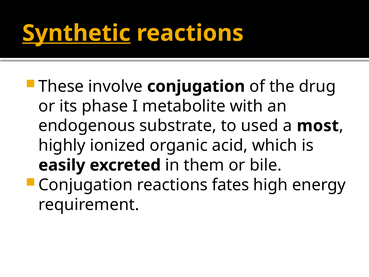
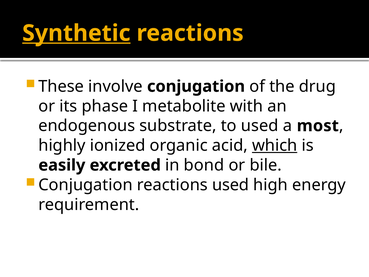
which underline: none -> present (275, 145)
them: them -> bond (204, 165)
reactions fates: fates -> used (231, 185)
